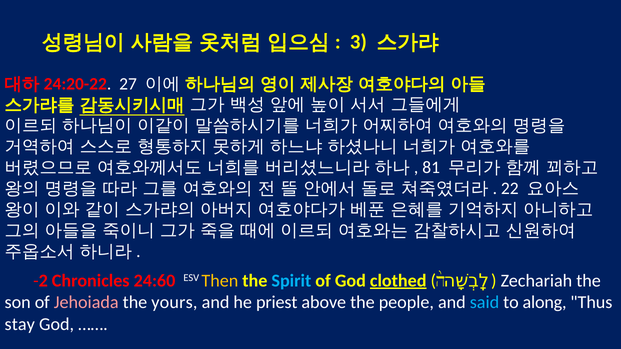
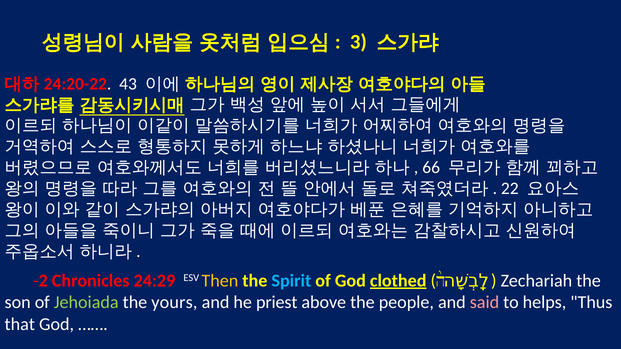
27: 27 -> 43 (128, 84)
81: 81 -> 66 (431, 168)
24:60: 24:60 -> 24:29 (154, 281)
Jehoiada colour: pink -> light green (86, 303)
said colour: light blue -> pink (484, 303)
along: along -> helps (544, 303)
stay: stay -> that (20, 324)
